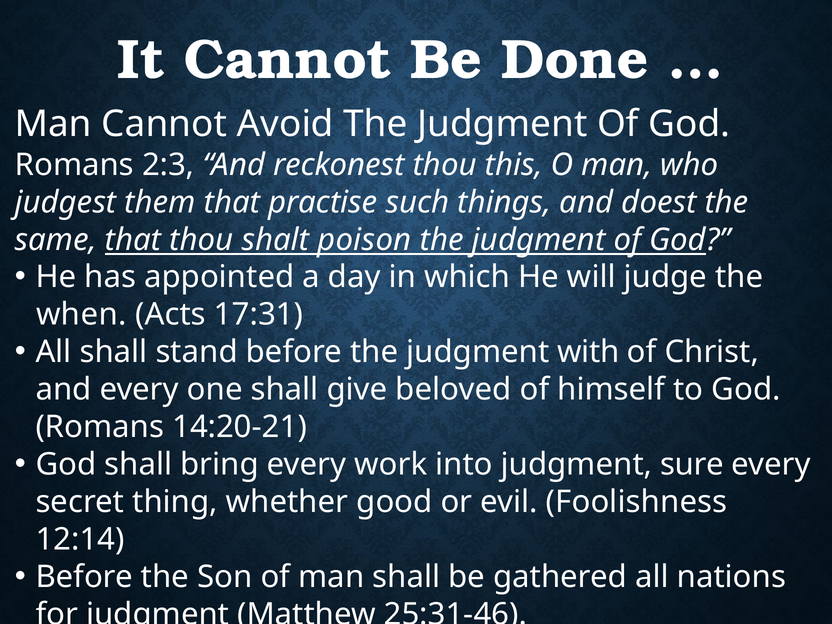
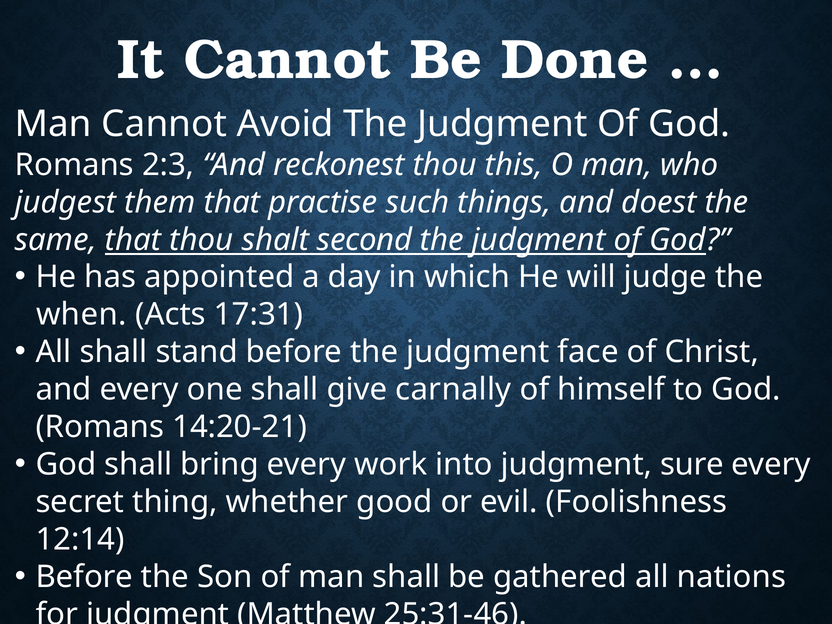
poison: poison -> second (365, 240)
with: with -> face (588, 352)
beloved: beloved -> carnally (453, 390)
